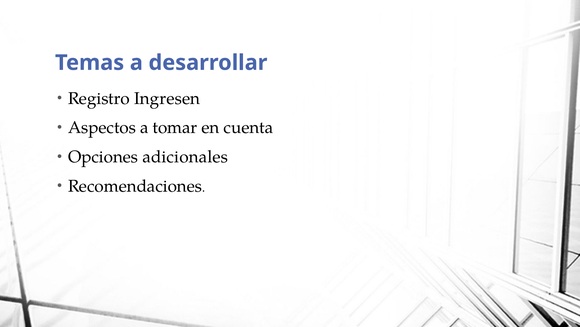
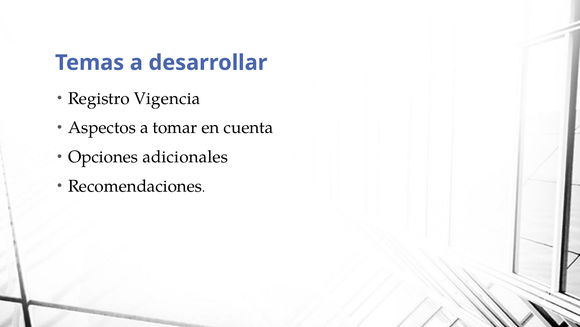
Ingresen: Ingresen -> Vigencia (167, 98)
